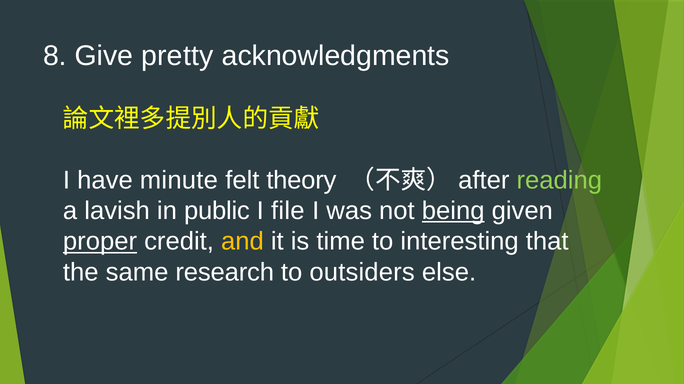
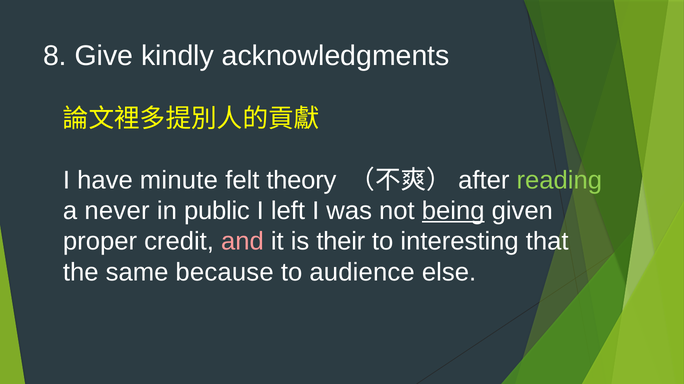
pretty: pretty -> kindly (178, 56)
lavish: lavish -> never (117, 211)
file: file -> left (288, 211)
proper underline: present -> none (100, 242)
and colour: yellow -> pink (242, 242)
time: time -> their (341, 242)
research: research -> because (225, 273)
outsiders: outsiders -> audience (362, 273)
